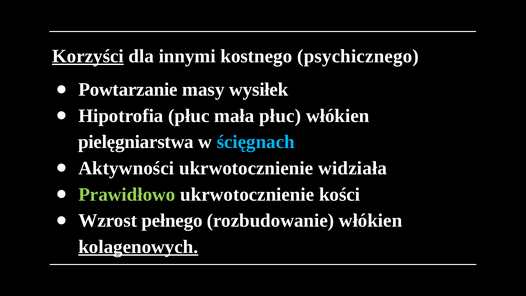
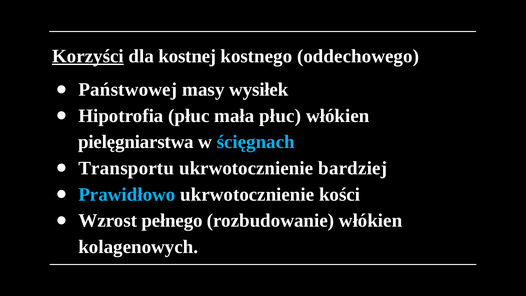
innymi: innymi -> kostnej (187, 56)
psychicznego: psychicznego -> oddechowego (358, 56)
Powtarzanie: Powtarzanie -> Państwowej (128, 90)
Aktywności: Aktywności -> Transportu (126, 168)
widziała: widziała -> bardziej (353, 168)
Prawidłowo colour: light green -> light blue (127, 194)
kolagenowych underline: present -> none (138, 247)
